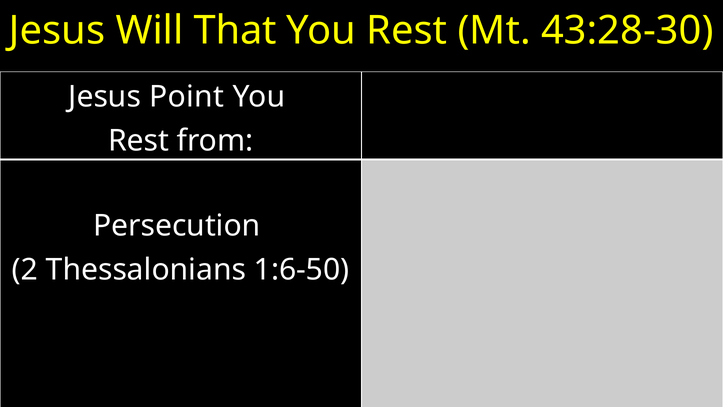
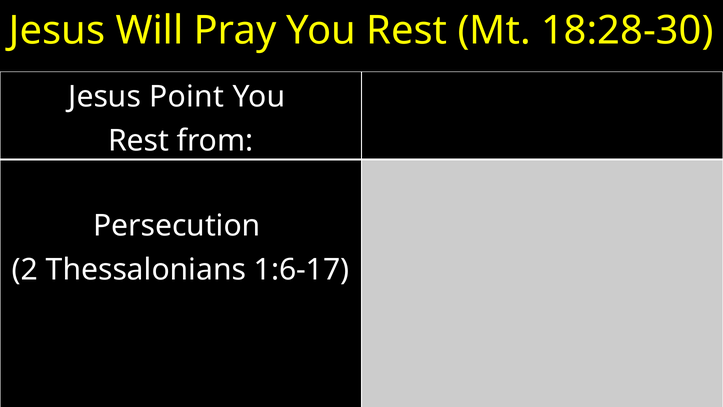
That: That -> Pray (235, 31)
43:28-30: 43:28-30 -> 18:28-30 (627, 31)
1:6-50: 1:6-50 -> 1:6-17 (302, 270)
